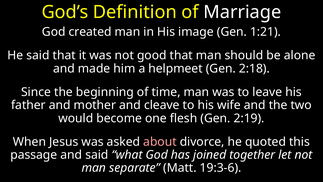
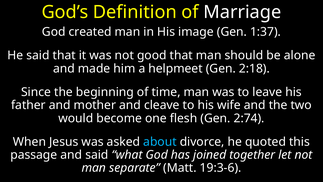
1:21: 1:21 -> 1:37 (265, 32)
2:19: 2:19 -> 2:74 (249, 118)
about colour: pink -> light blue (160, 142)
